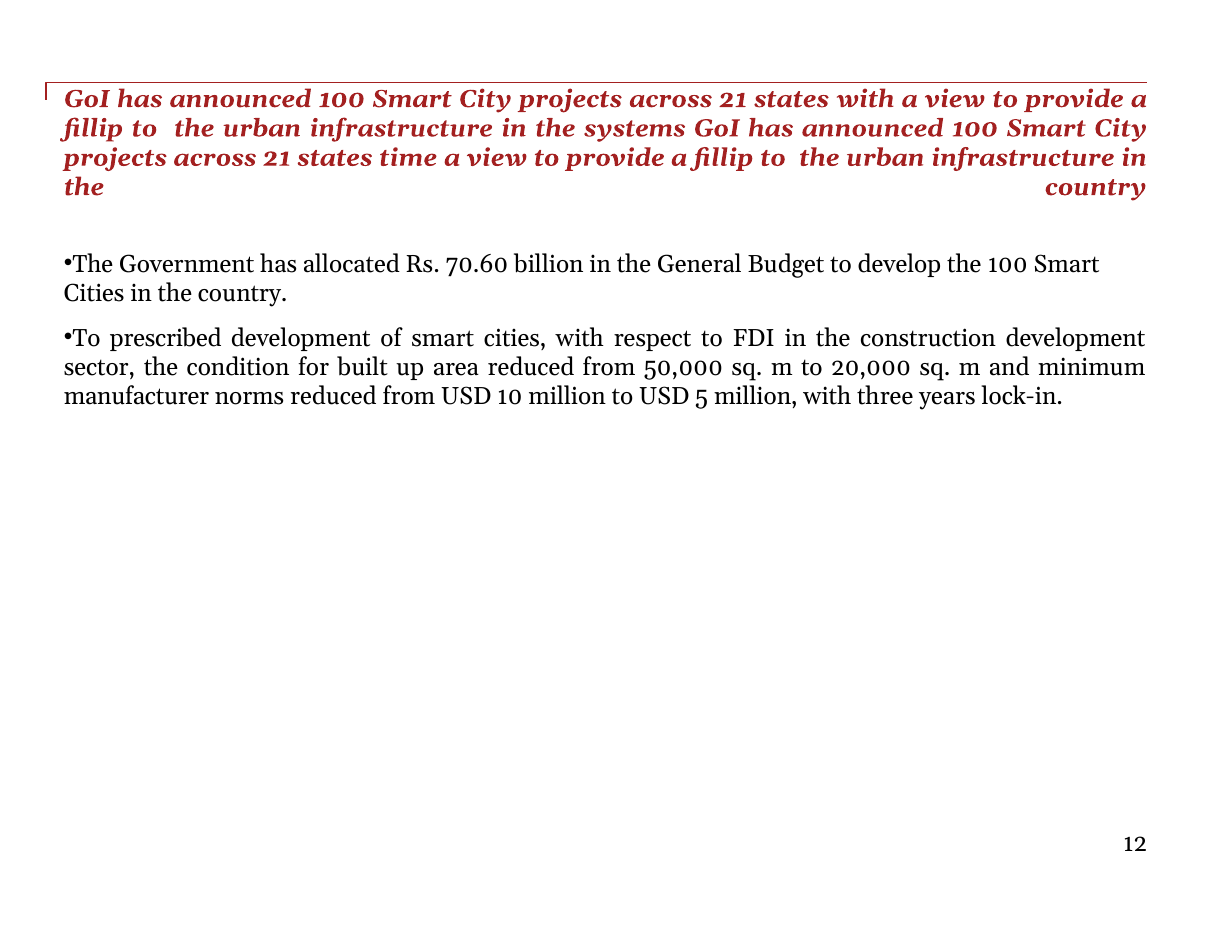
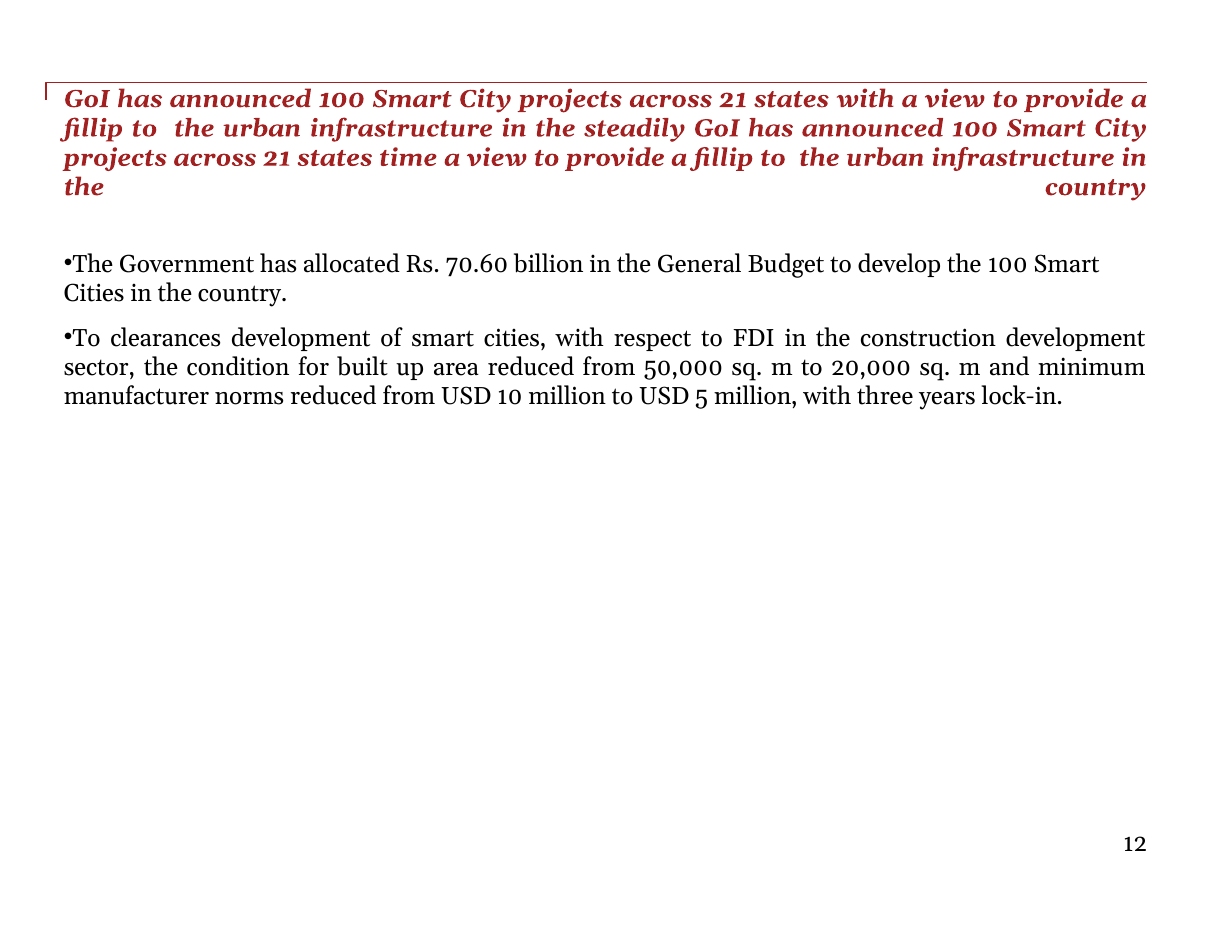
systems: systems -> steadily (635, 128)
prescribed: prescribed -> clearances (166, 338)
